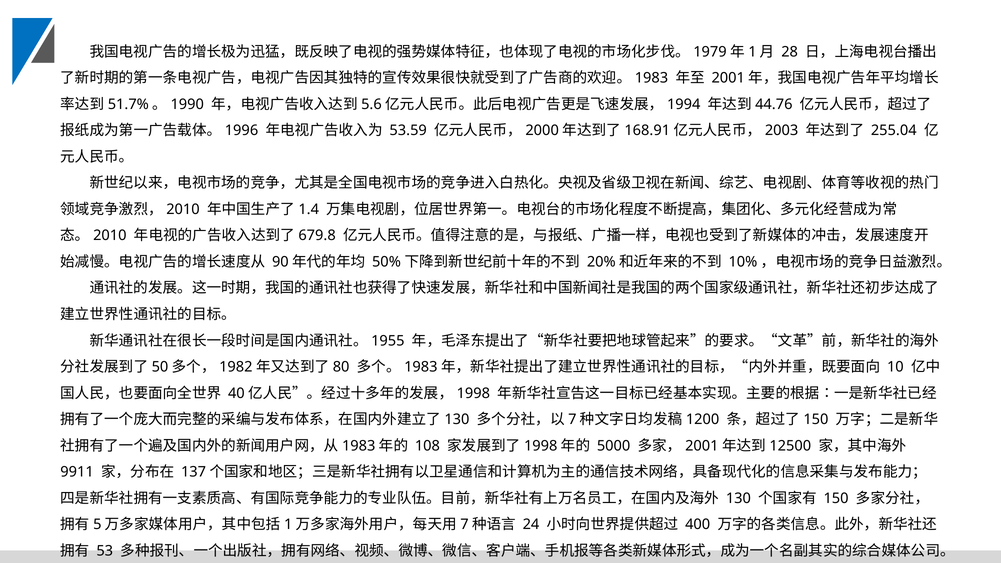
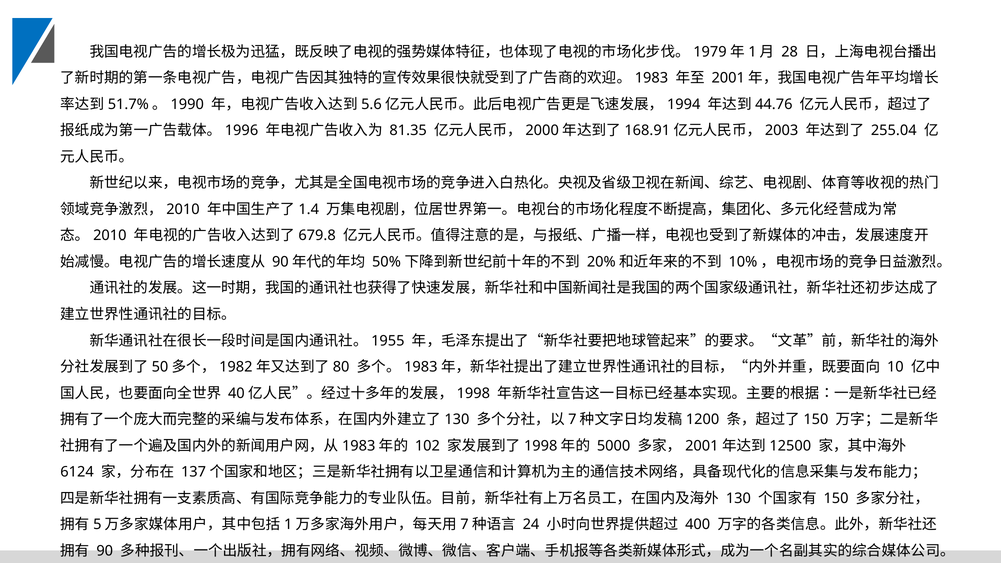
53.59: 53.59 -> 81.35 (408, 131)
108: 108 -> 102 (427, 446)
9911: 9911 -> 6124 (77, 472)
53: 53 -> 90 (105, 551)
